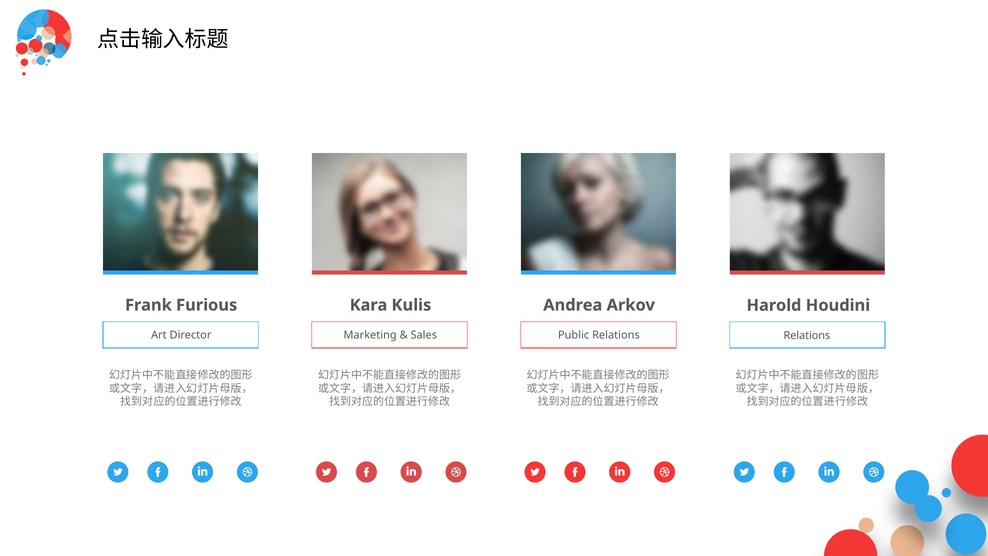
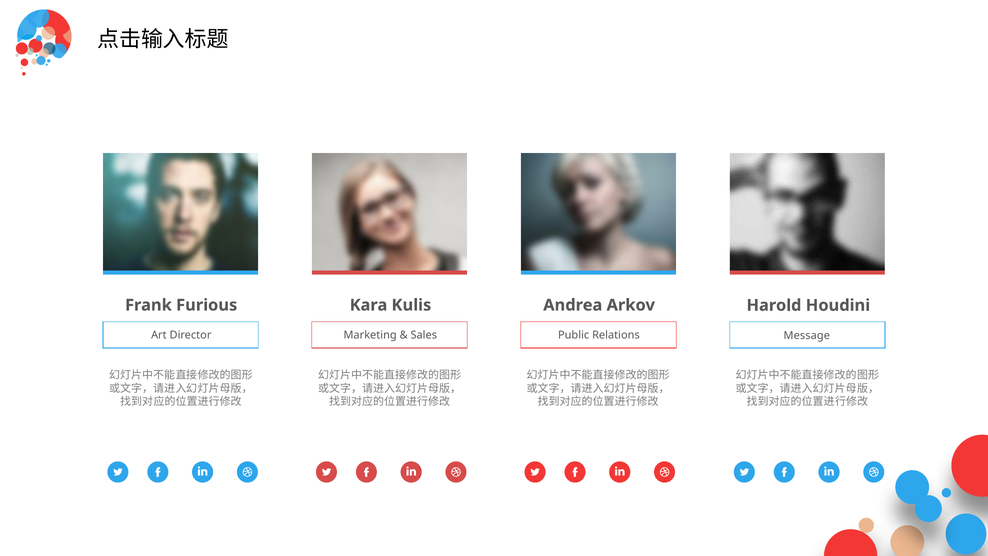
Relations: Relations -> Message (807, 335)
